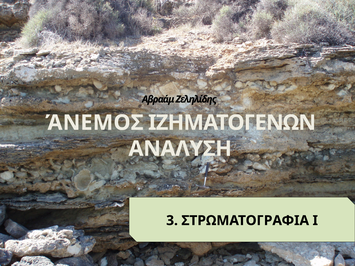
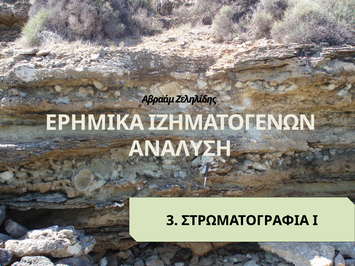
ΆΝΕΜΟΣ: ΆΝΕΜΟΣ -> ΕΡΗΜΙΚΑ (95, 123)
